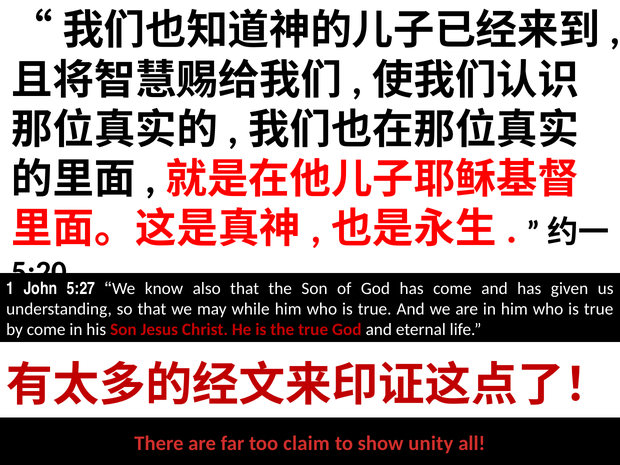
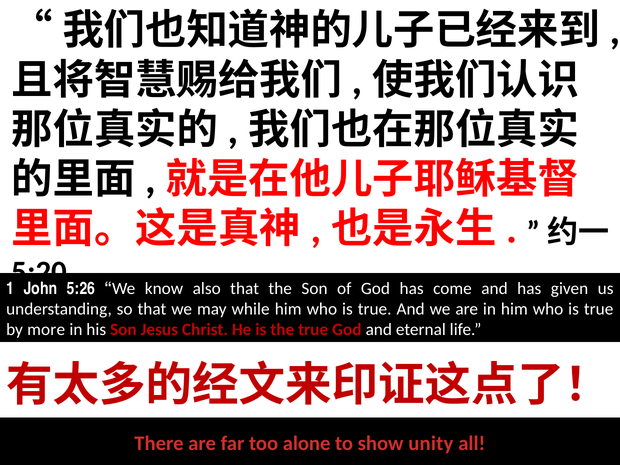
5:27: 5:27 -> 5:26 (81, 288)
by come: come -> more (46, 330)
claim: claim -> alone (307, 443)
